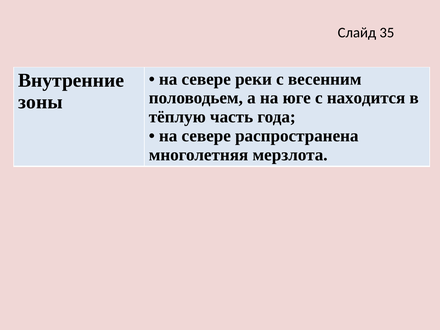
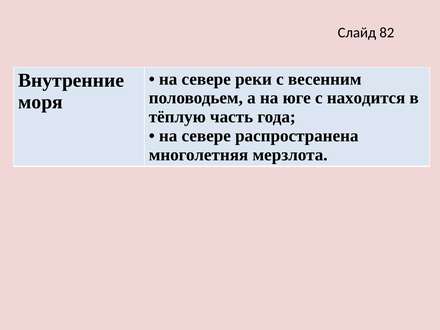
35: 35 -> 82 (387, 33)
зоны: зоны -> моря (41, 102)
